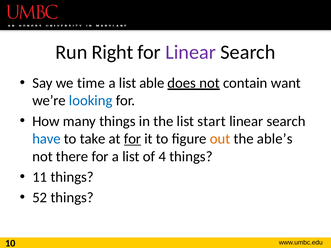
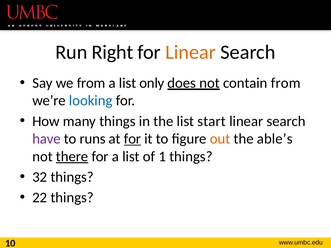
Linear colour: purple -> orange (191, 52)
we time: time -> from (91, 83)
able: able -> only (152, 83)
contain want: want -> from (286, 83)
have colour: blue -> purple (46, 139)
take: take -> runs (93, 139)
there underline: none -> present (72, 157)
4: 4 -> 1 (162, 157)
11: 11 -> 32 (40, 177)
52: 52 -> 22 (40, 198)
